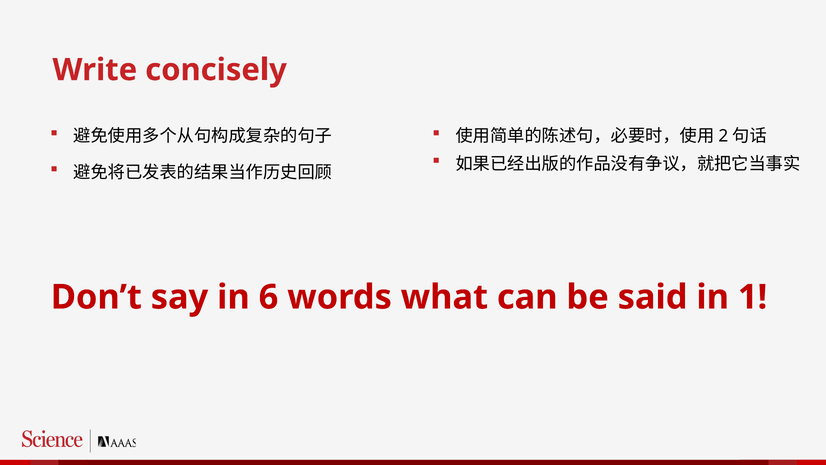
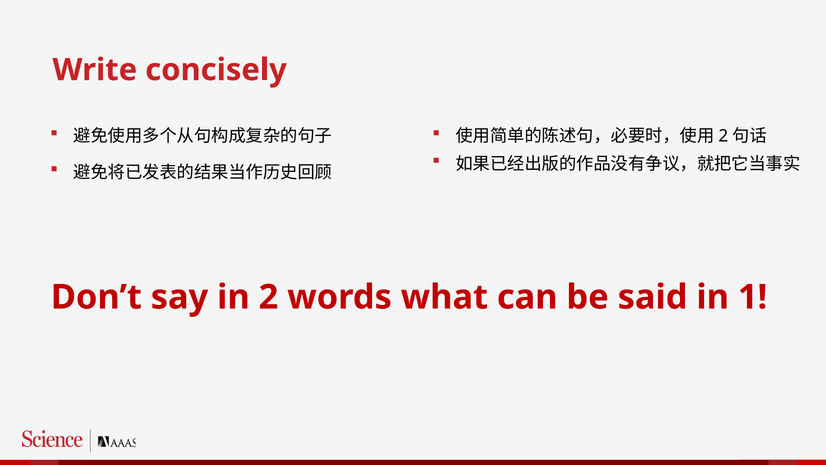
in 6: 6 -> 2 (269, 297)
